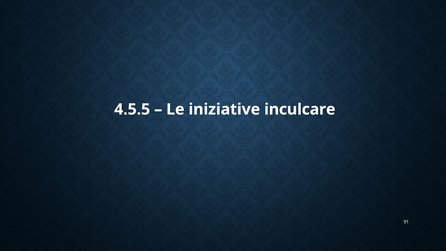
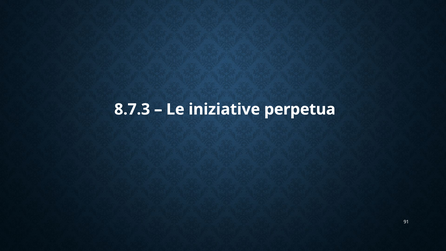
4.5.5: 4.5.5 -> 8.7.3 (132, 109)
inculcare: inculcare -> perpetua (300, 109)
